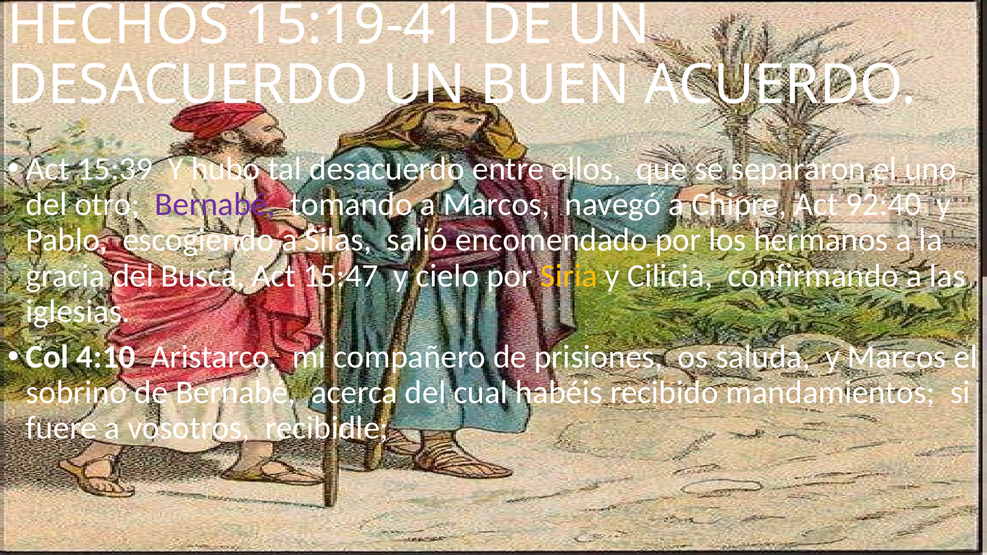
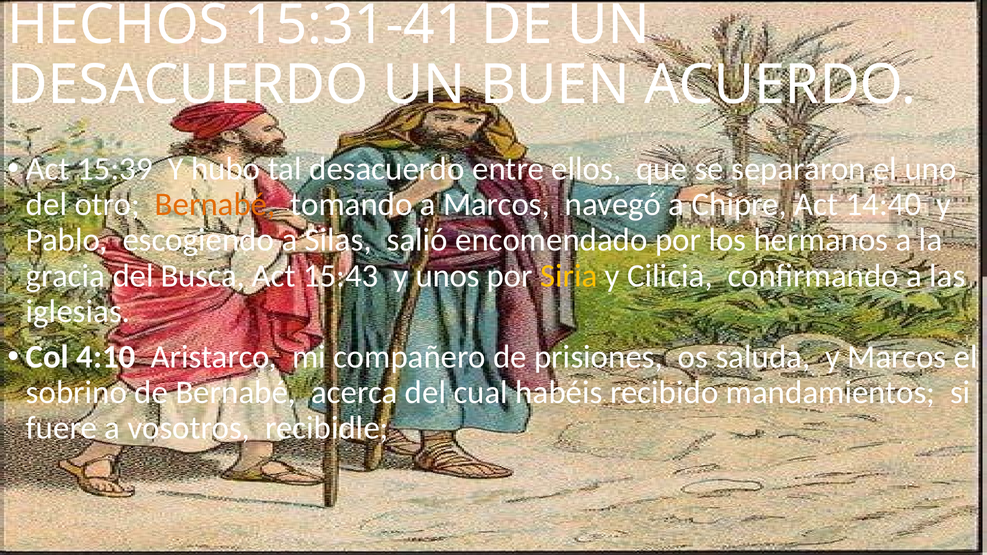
15:19-41: 15:19-41 -> 15:31-41 (355, 25)
Bernabé colour: purple -> orange (215, 205)
92:40: 92:40 -> 14:40 (884, 205)
15:47: 15:47 -> 15:43 (341, 276)
cielo: cielo -> unos (448, 276)
